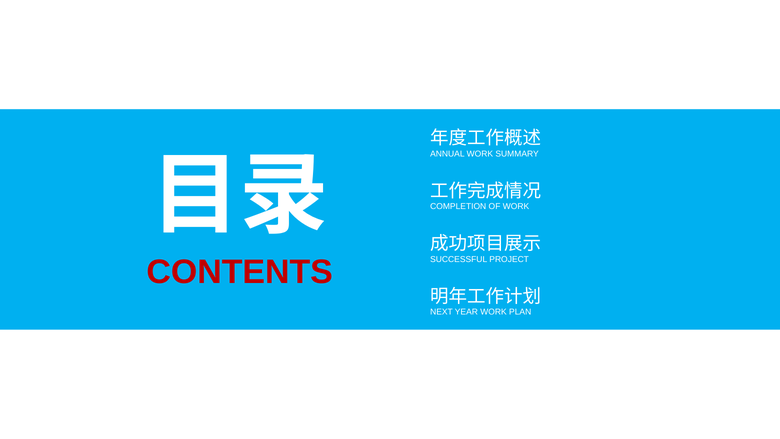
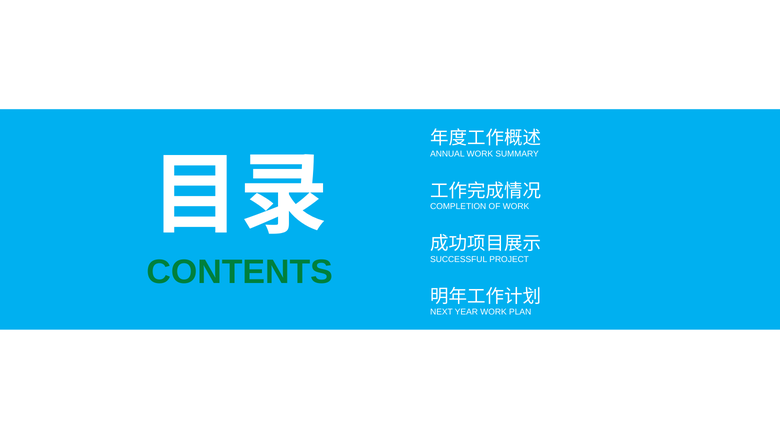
CONTENTS colour: red -> green (240, 272)
